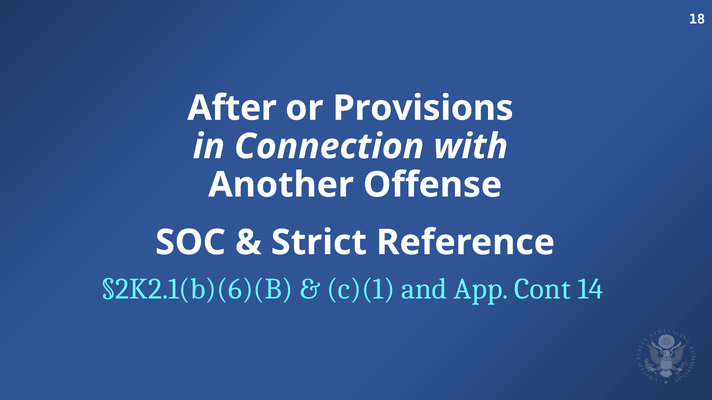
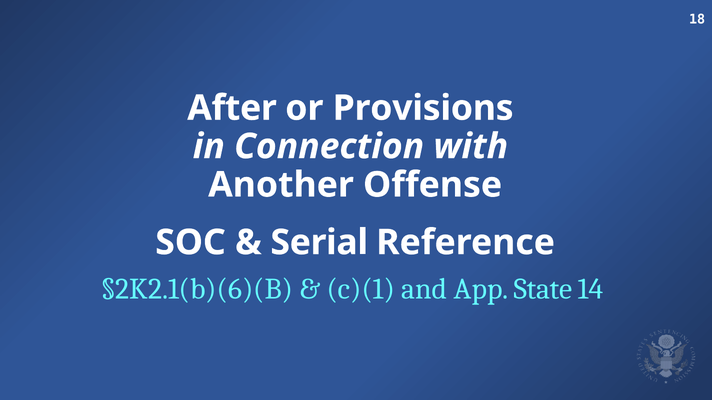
Strict: Strict -> Serial (319, 243)
Cont: Cont -> State (543, 289)
